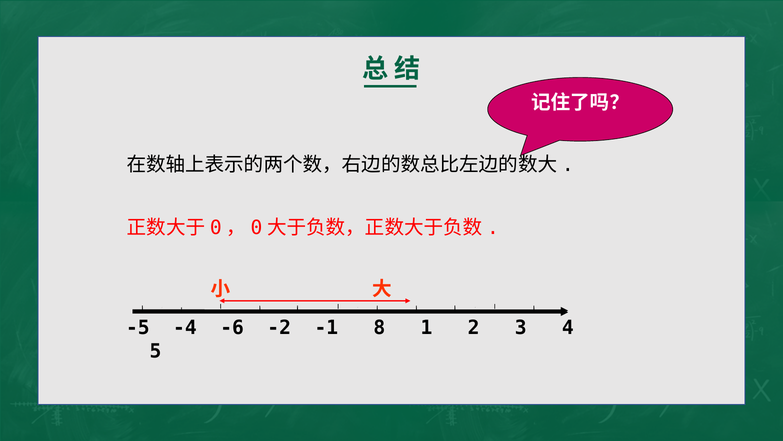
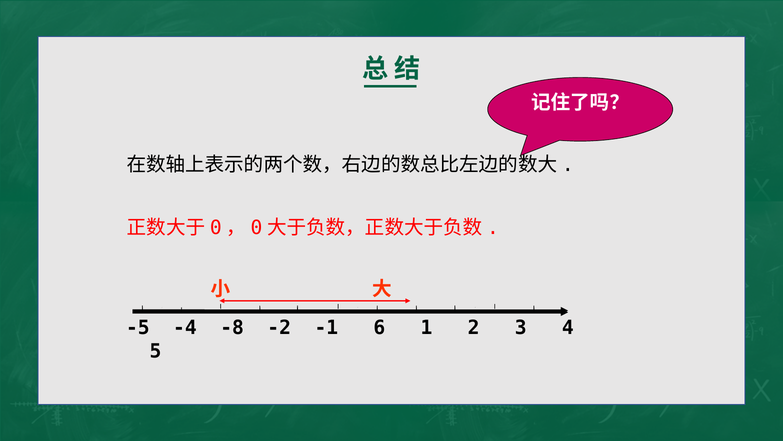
-6: -6 -> -8 (232, 327)
8: 8 -> 6 (379, 327)
